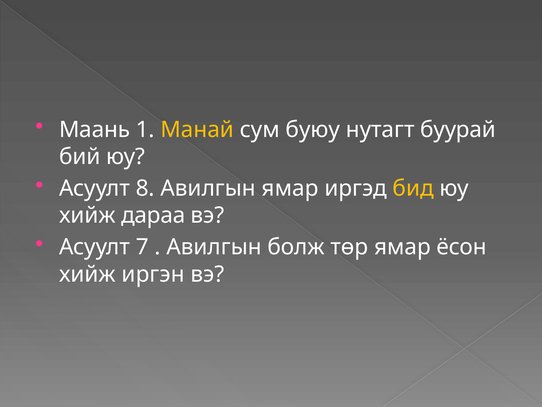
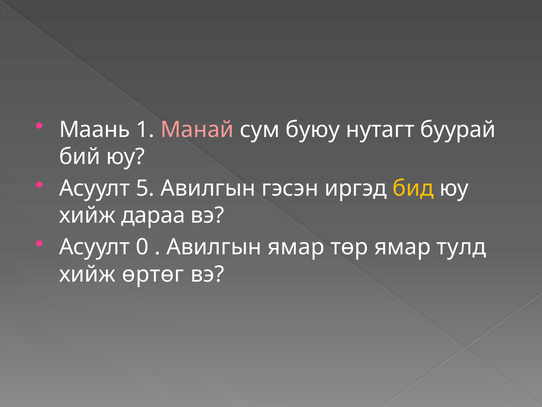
Манай colour: yellow -> pink (197, 129)
8: 8 -> 5 (145, 188)
Авилгын ямар: ямар -> гэсэн (290, 188)
7: 7 -> 0 (142, 247)
Авилгын болж: болж -> ямар (296, 247)
ёсон: ёсон -> тулд (461, 247)
иргэн: иргэн -> өртөг (153, 274)
